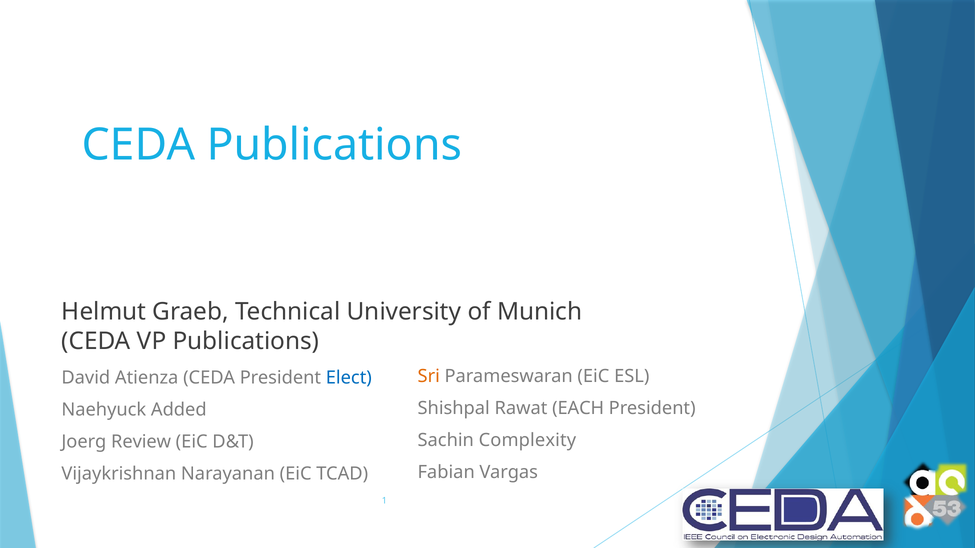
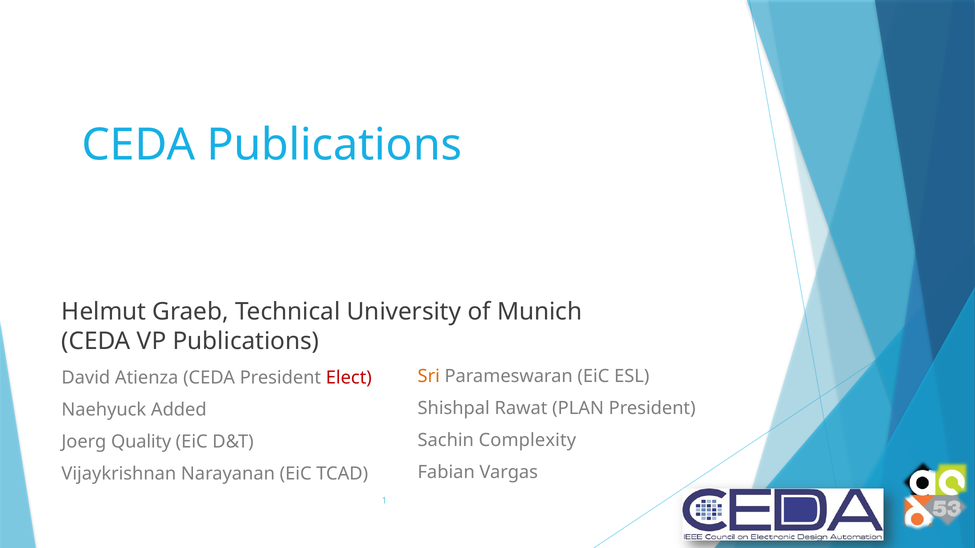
Elect colour: blue -> red (349, 378)
EACH: EACH -> PLAN (578, 409)
Review: Review -> Quality (141, 442)
